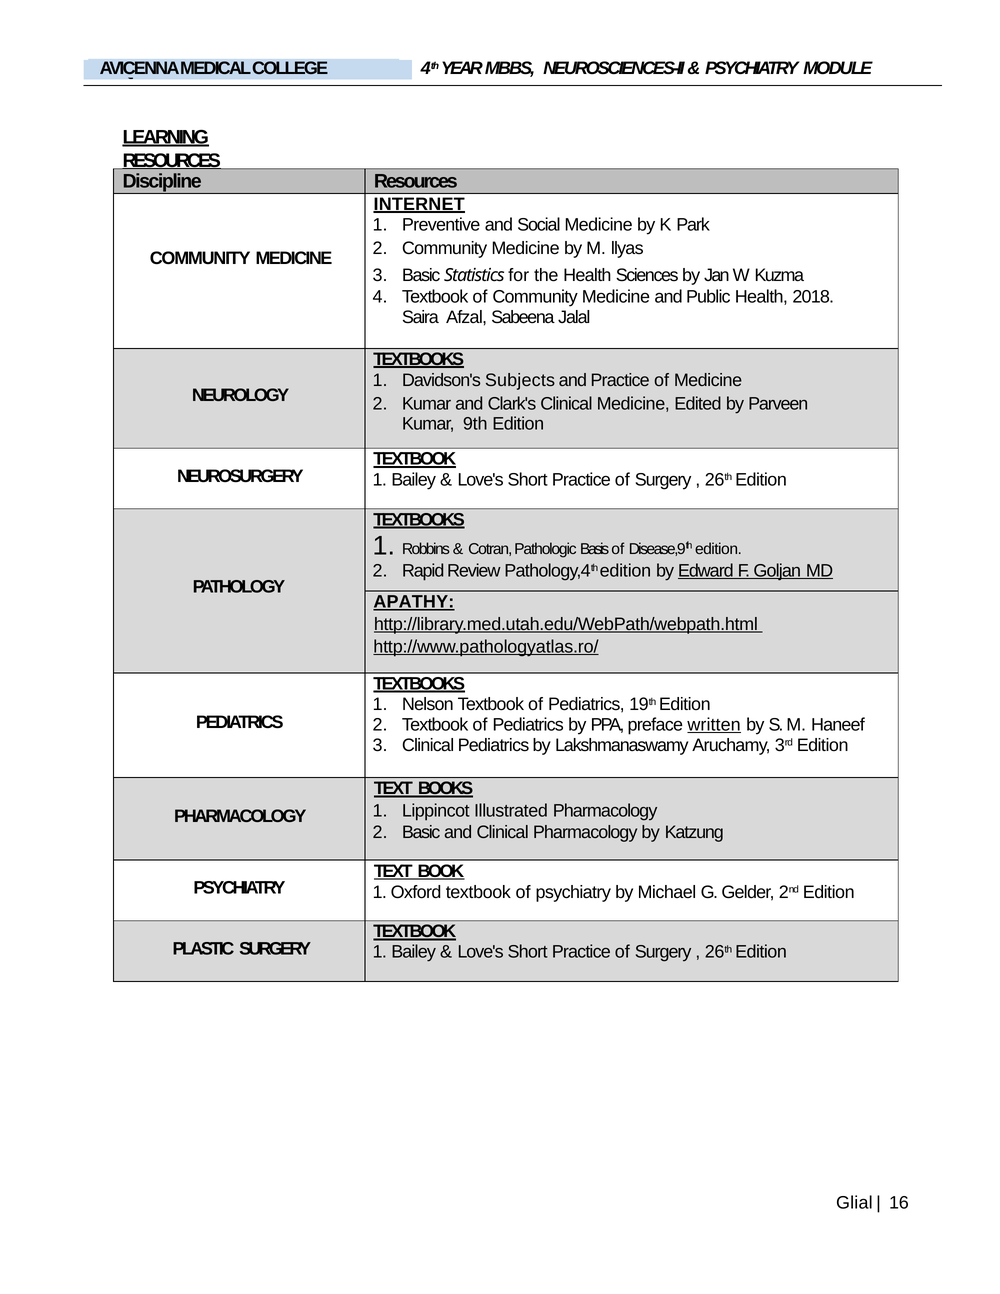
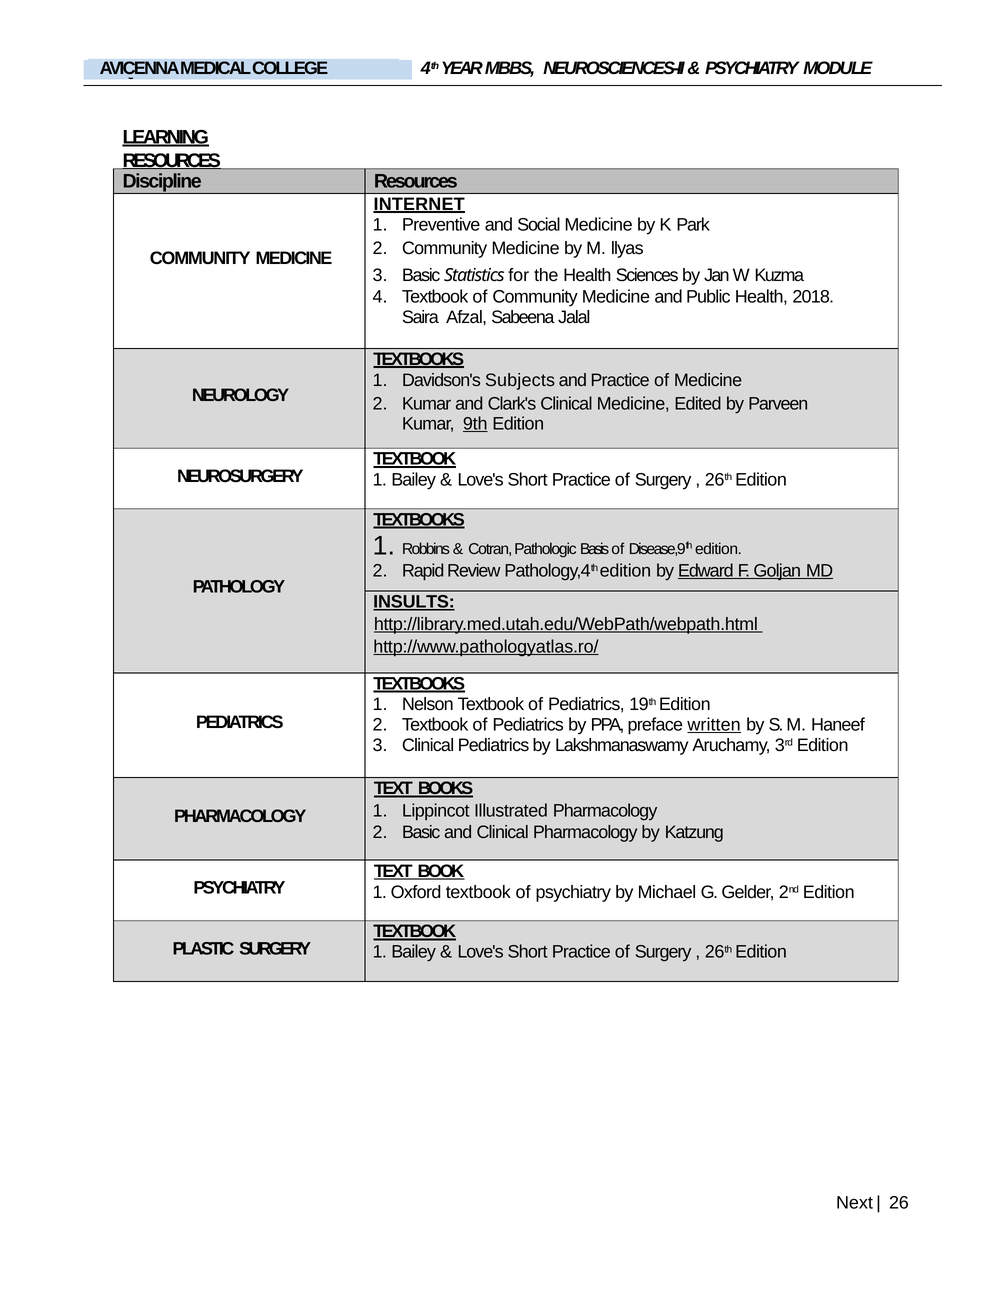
9th underline: none -> present (475, 424)
APATHY: APATHY -> INSULTS (414, 602)
Glial: Glial -> Next (854, 1203)
16: 16 -> 26 (899, 1203)
